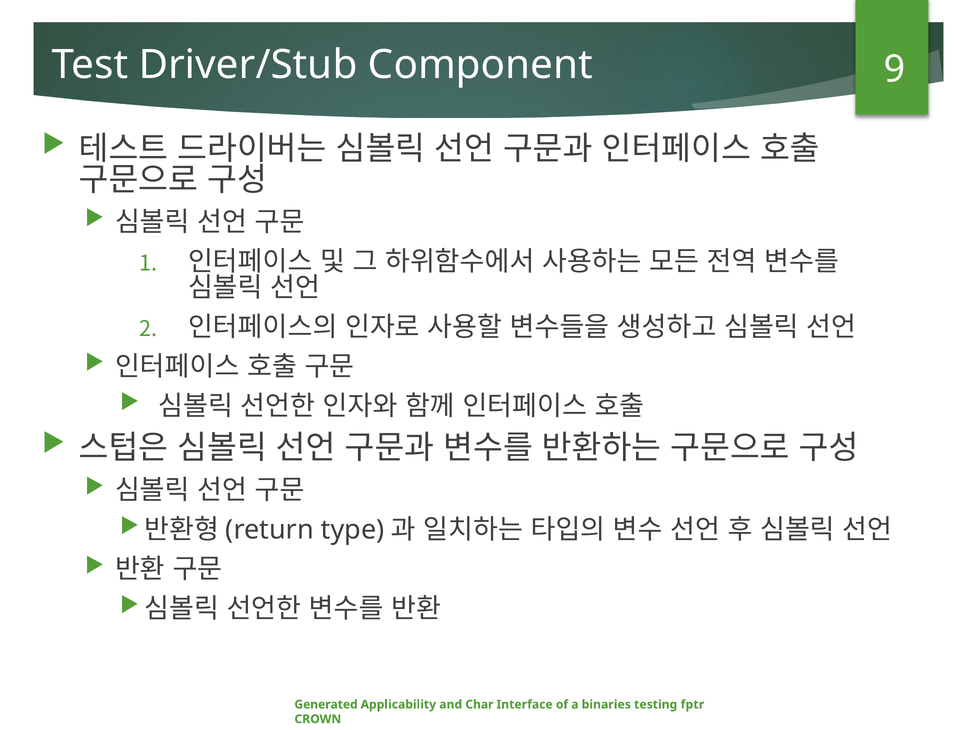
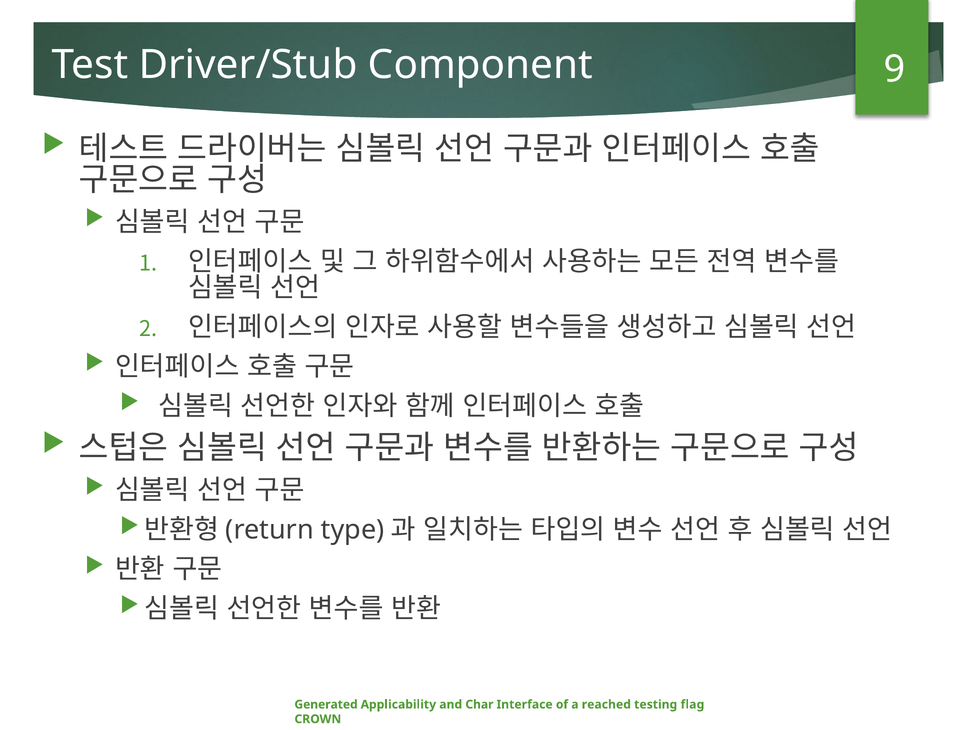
binaries: binaries -> reached (606, 704)
fptr: fptr -> flag (692, 704)
